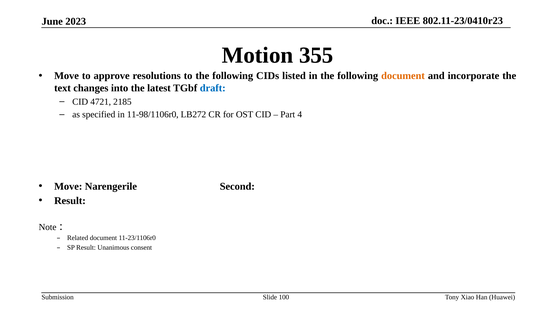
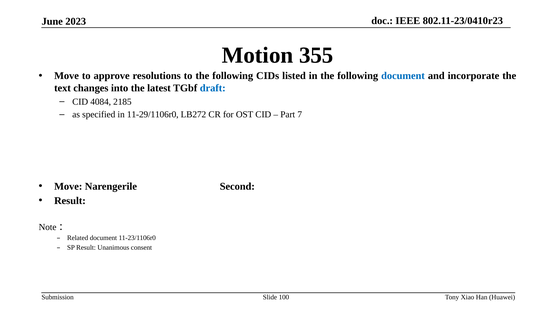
document colour: orange -> blue (403, 76)
4721: 4721 -> 4084 (101, 102)
11-98/1106r0: 11-98/1106r0 -> 11-29/1106r0 (153, 115)
4: 4 -> 7 (300, 115)
